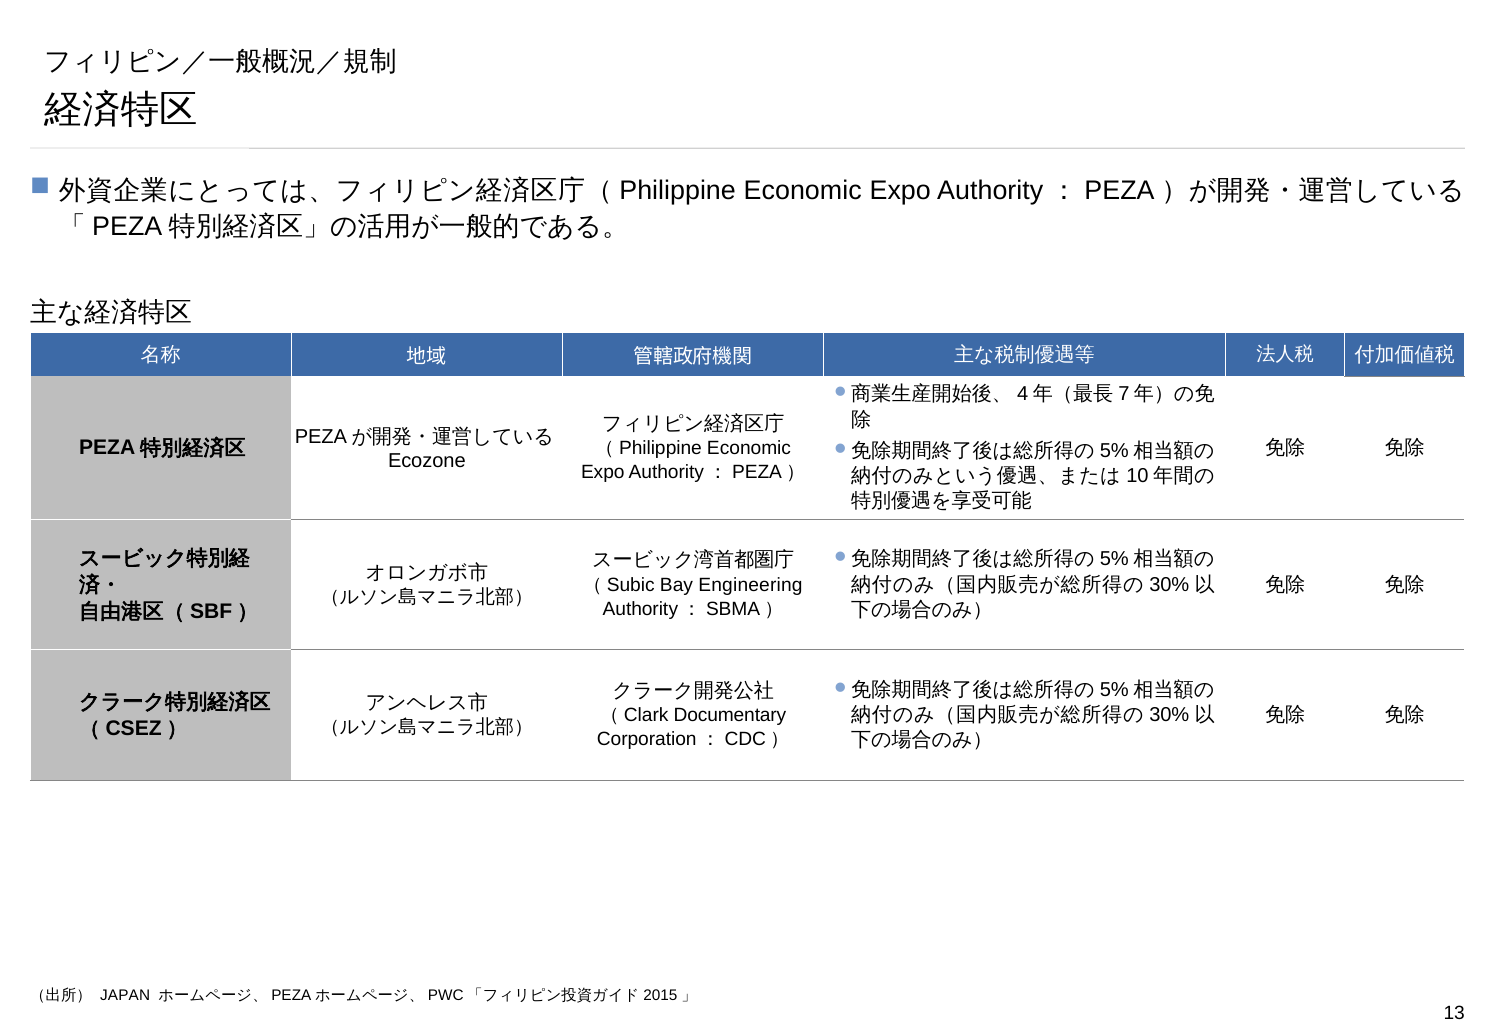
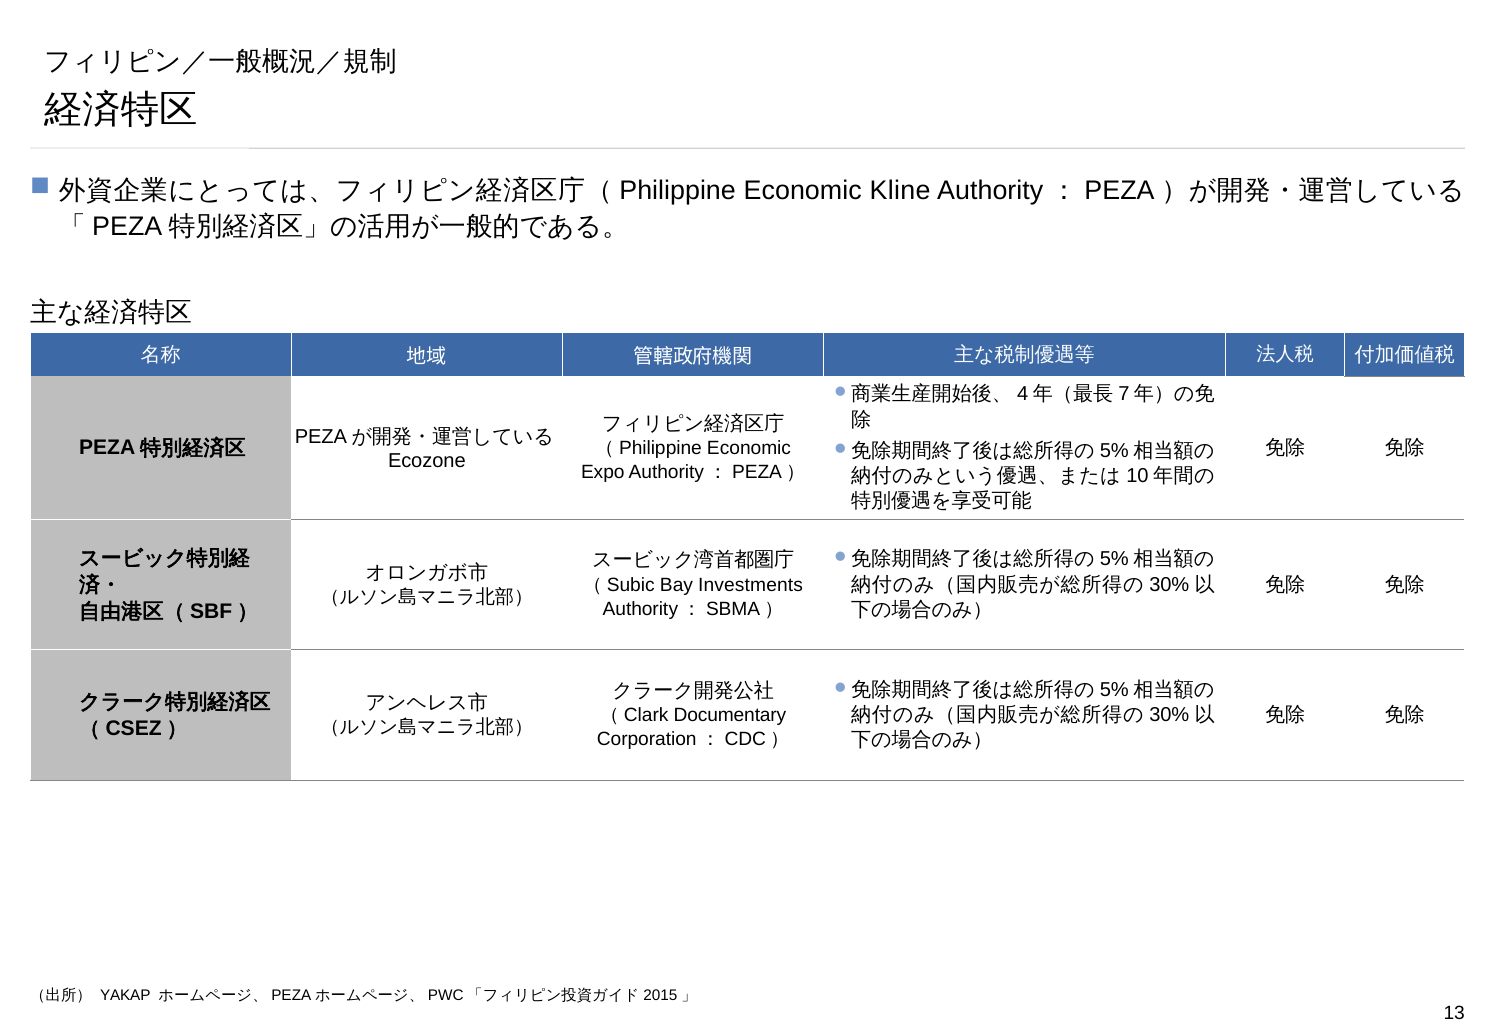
Expo: Expo -> Kline (900, 191)
Engineering: Engineering -> Investments (751, 585)
JAPAN: JAPAN -> YAKAP (125, 995)
